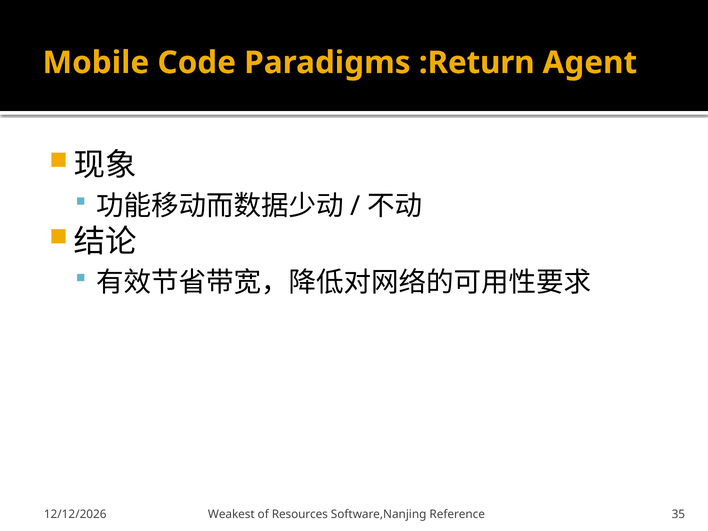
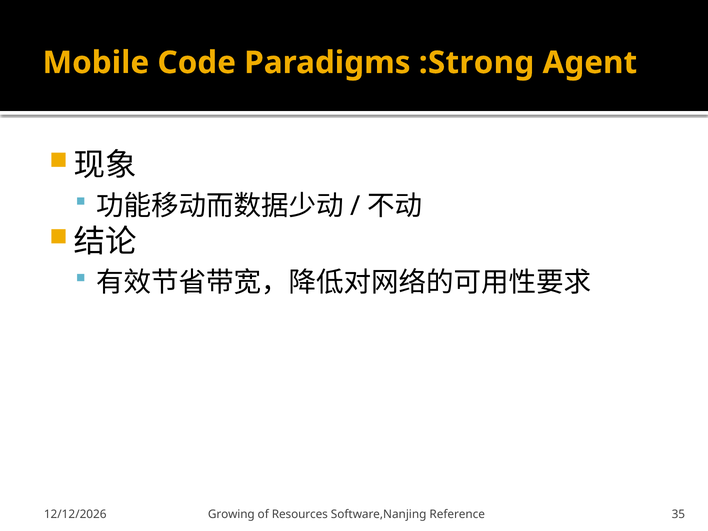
:Return: :Return -> :Strong (476, 63)
Weakest: Weakest -> Growing (231, 515)
